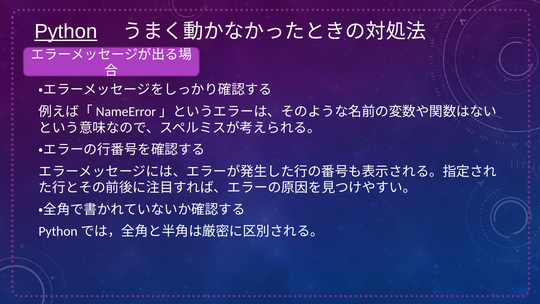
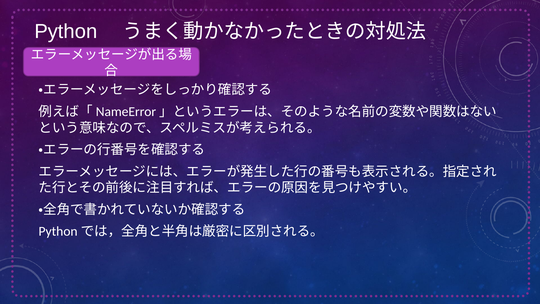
Python underline: present -> none (66, 32)
